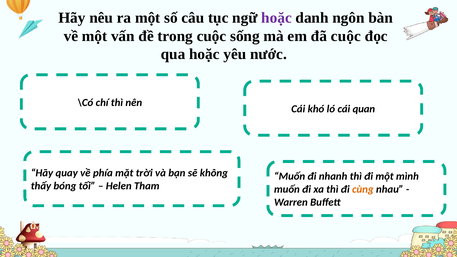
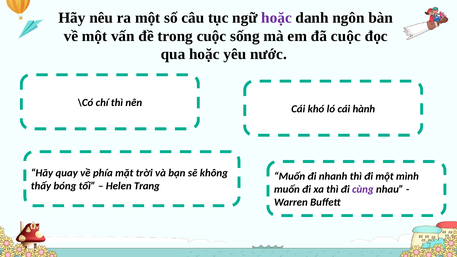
quan: quan -> hành (364, 109)
Tham: Tham -> Trang (147, 186)
cùng colour: orange -> purple (363, 189)
